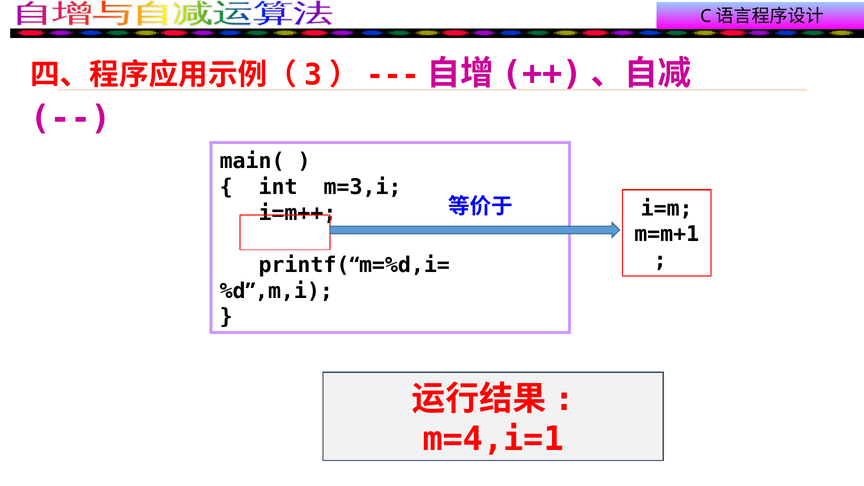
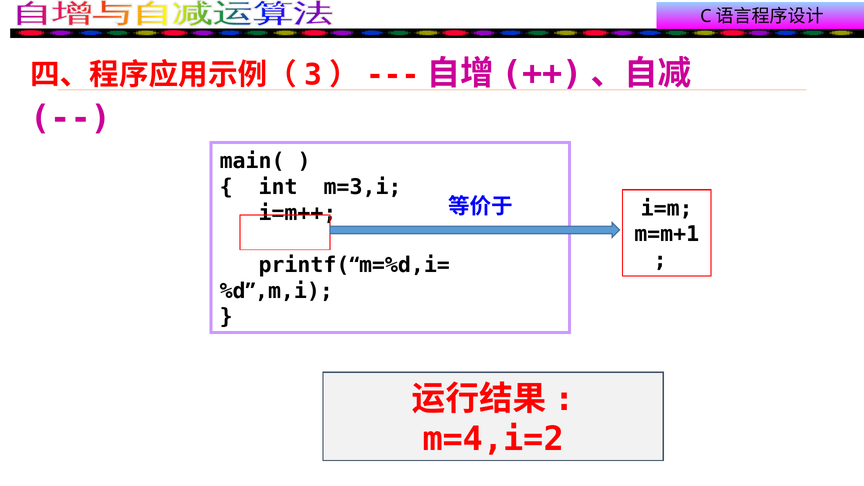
m=4,i=1: m=4,i=1 -> m=4,i=2 (493, 439)
